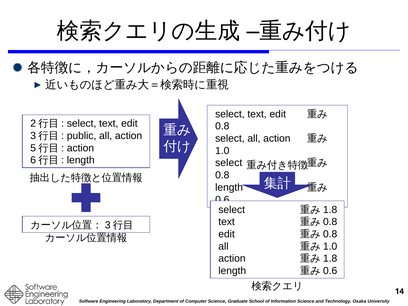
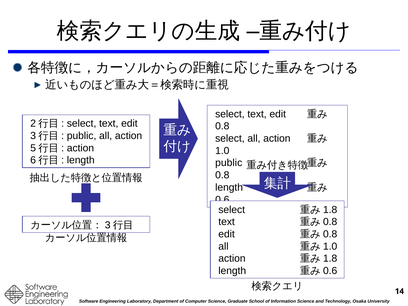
select: select -> public (229, 163)
